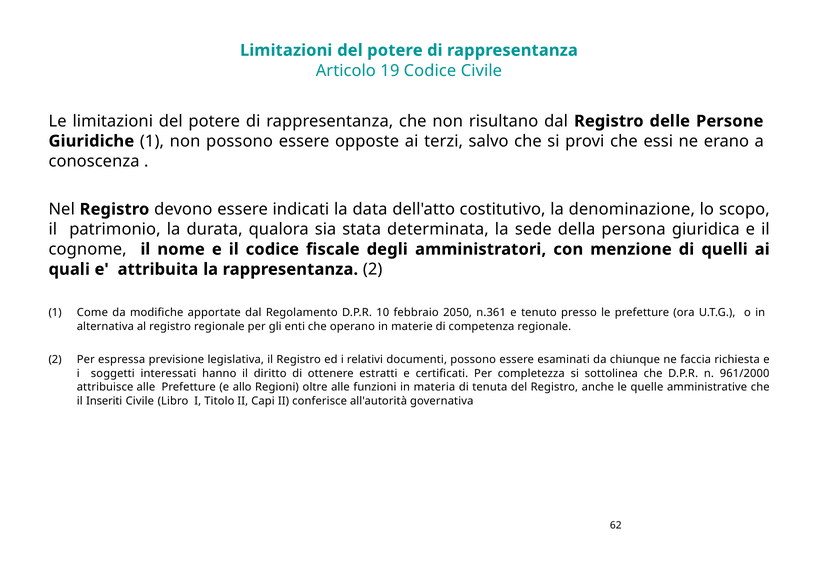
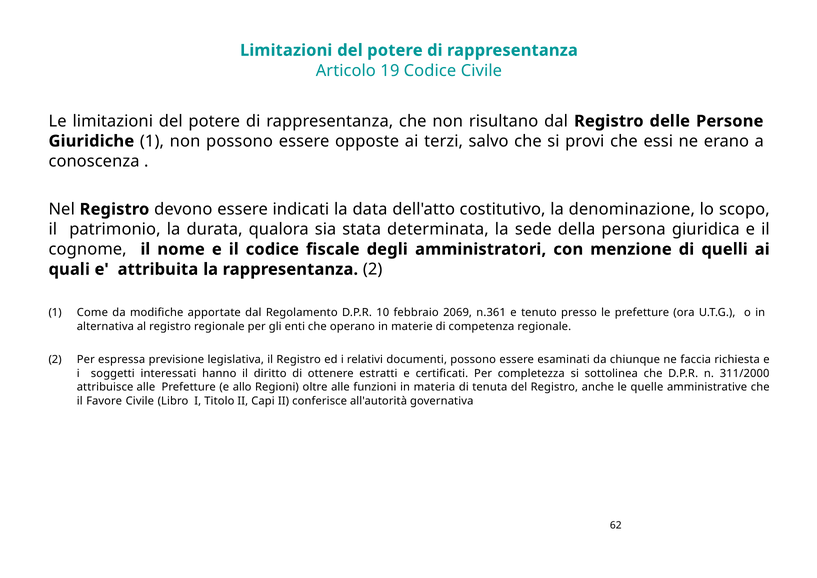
2050: 2050 -> 2069 (458, 312)
961/2000: 961/2000 -> 311/2000 (745, 373)
Inseriti: Inseriti -> Favore (104, 400)
